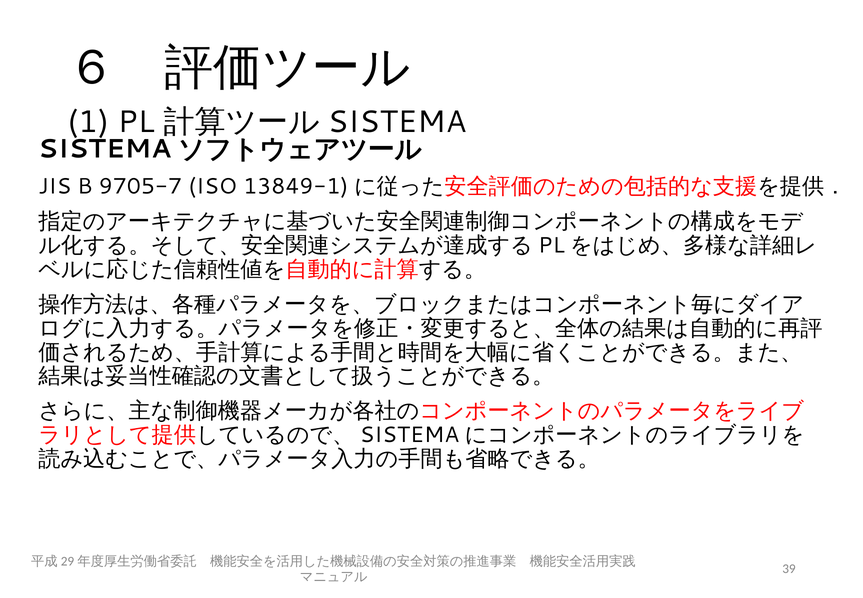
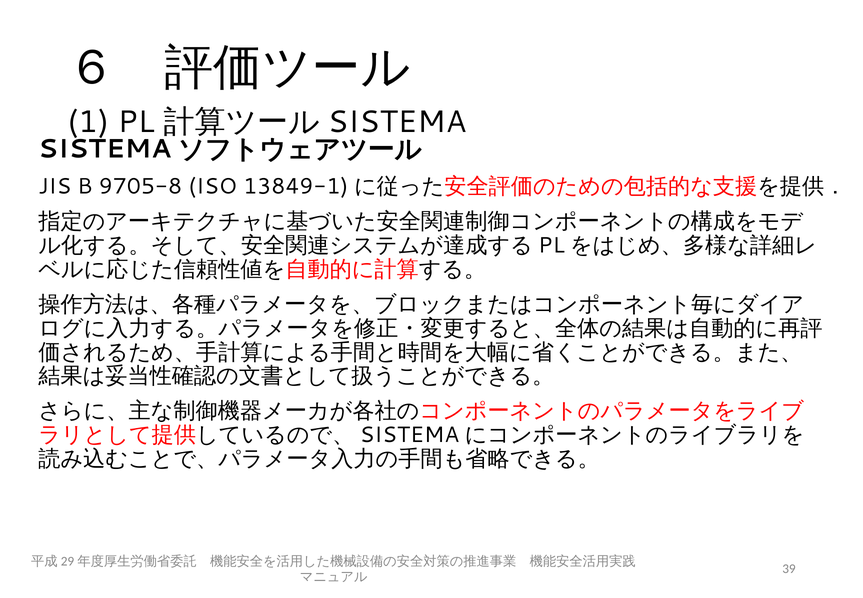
9705-7: 9705-7 -> 9705-8 (140, 186)
